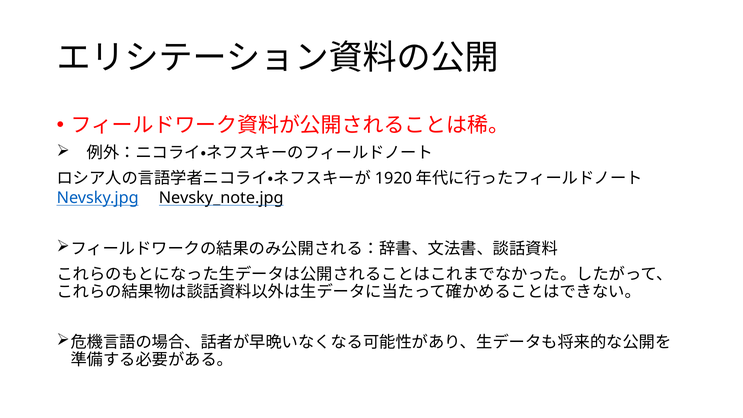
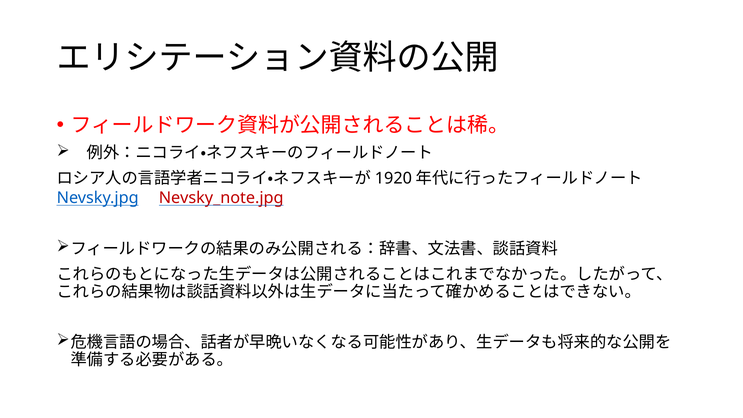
Nevsky_note.jpg colour: black -> red (221, 198)
